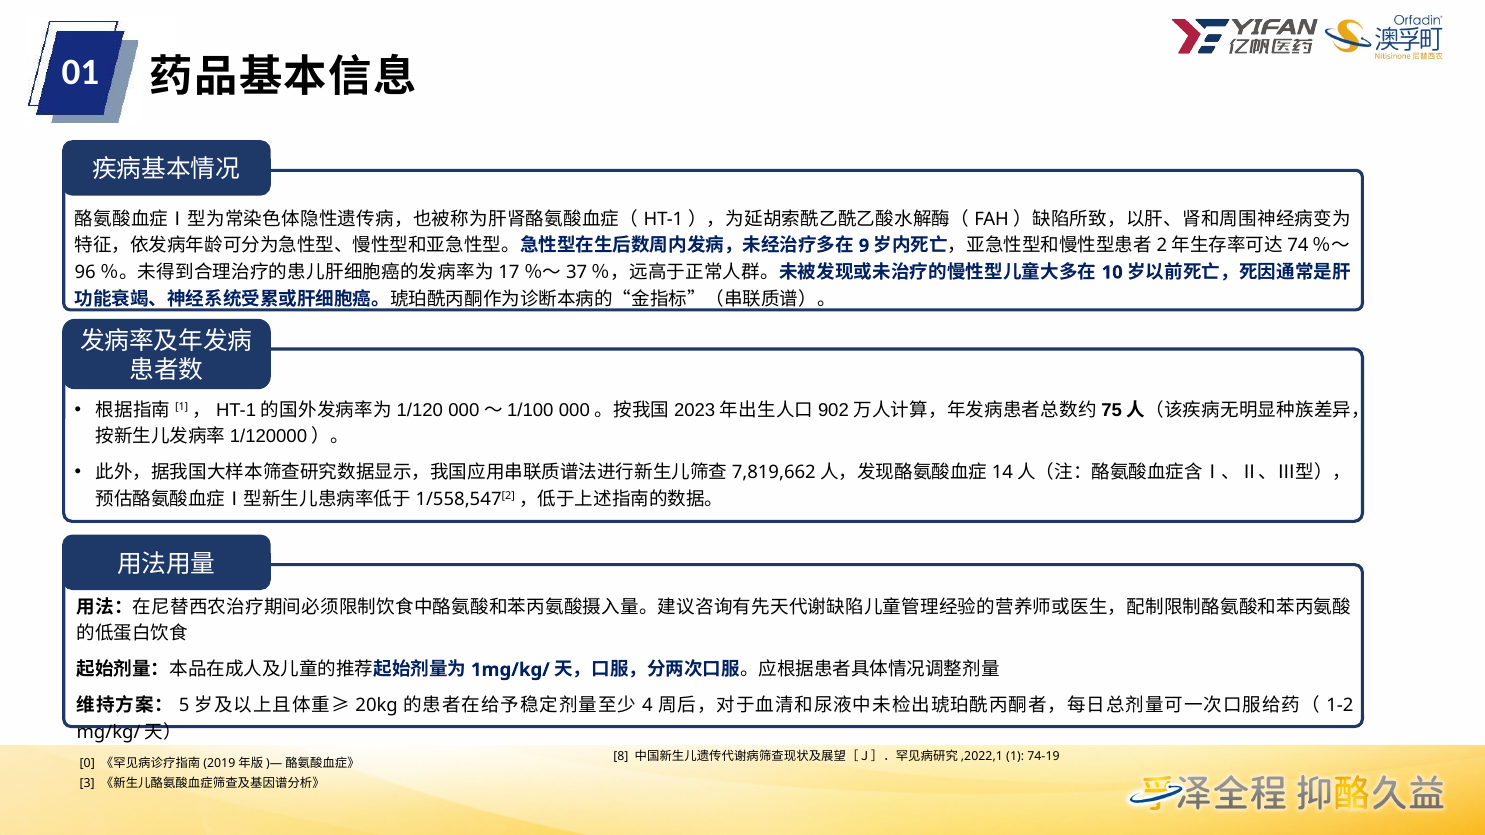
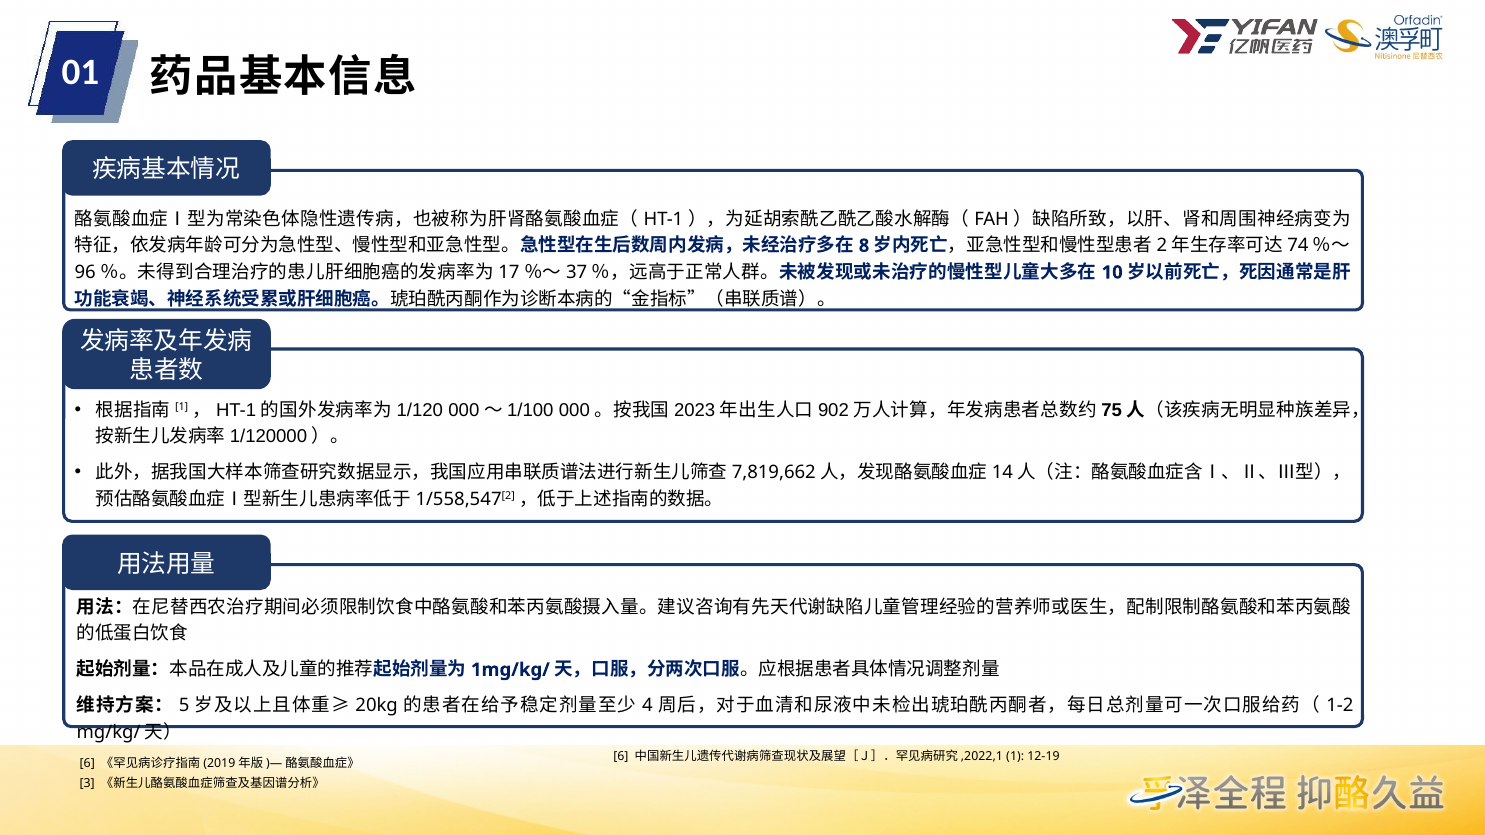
9: 9 -> 8 (864, 246)
8: 8 -> 6 (621, 757)
74-19: 74-19 -> 12-19 (1043, 757)
0: 0 -> 6 (87, 764)
